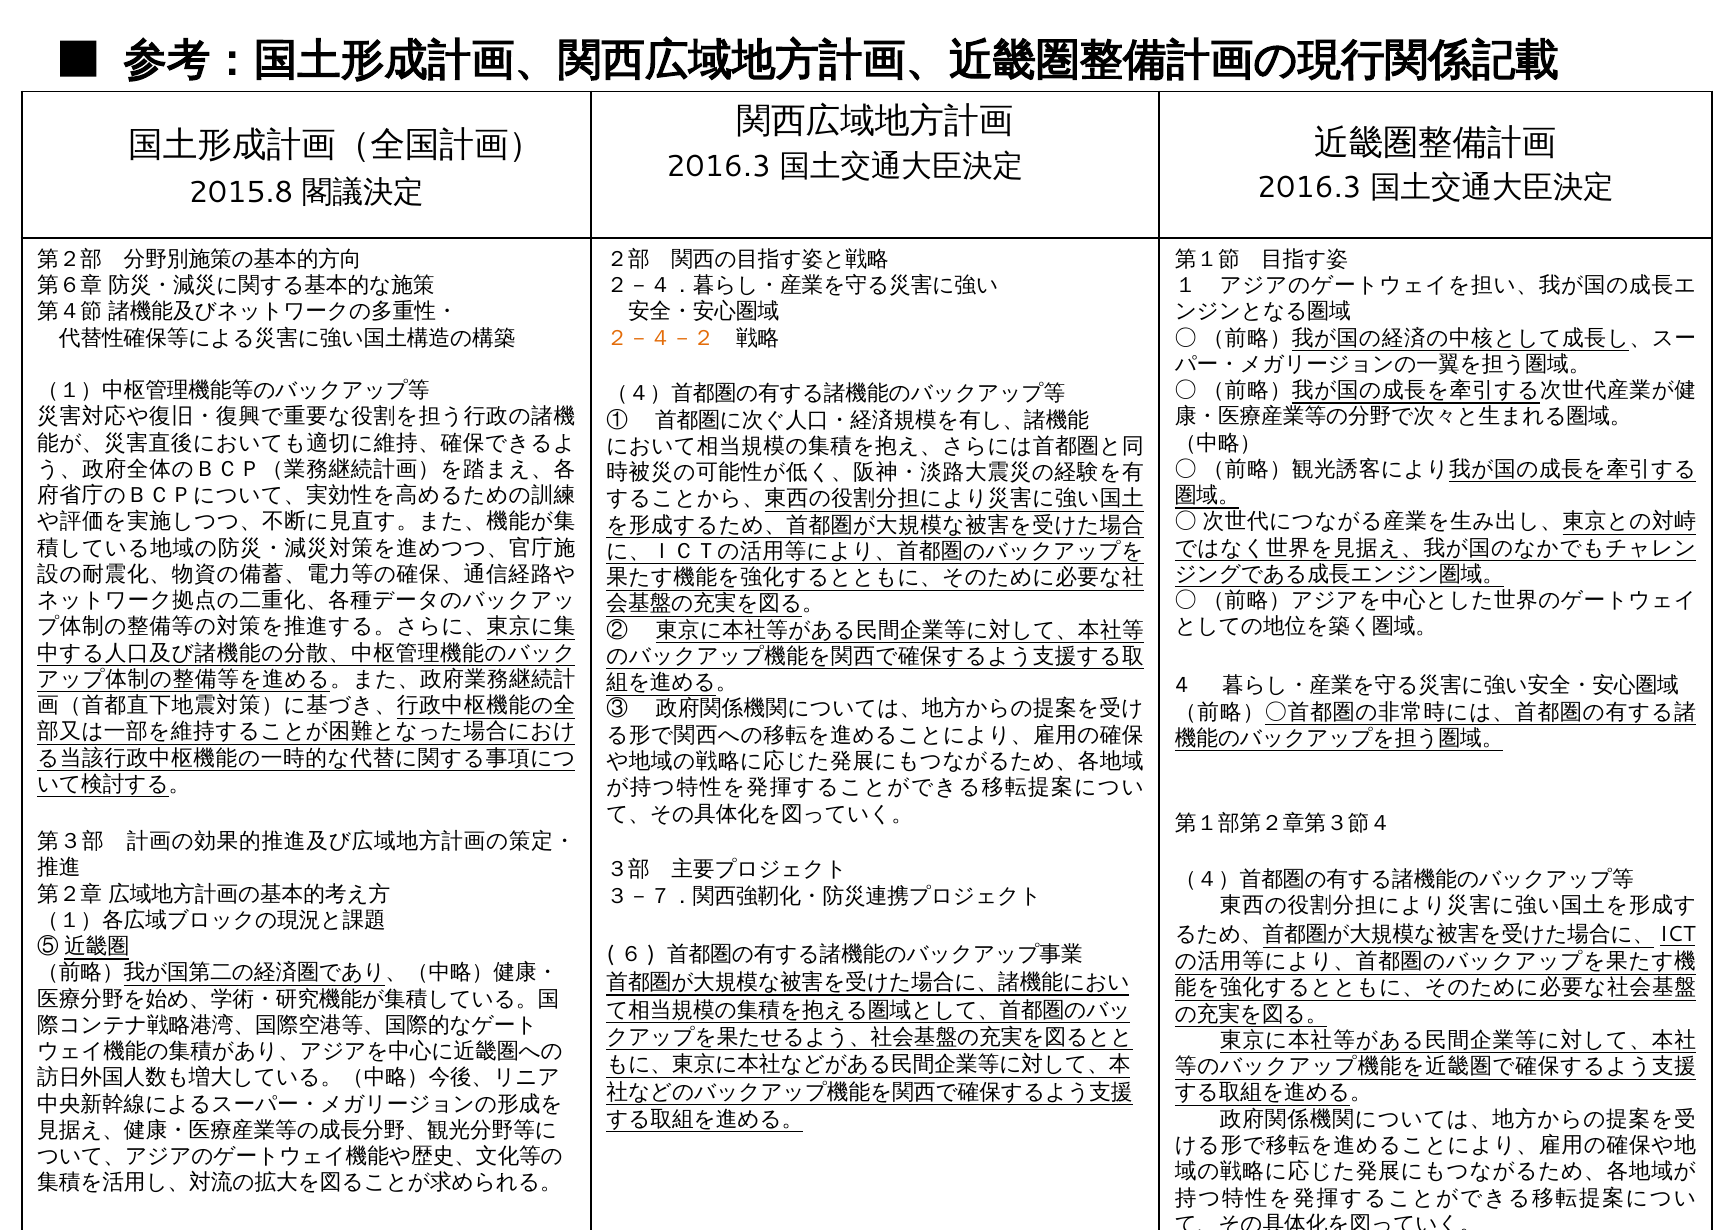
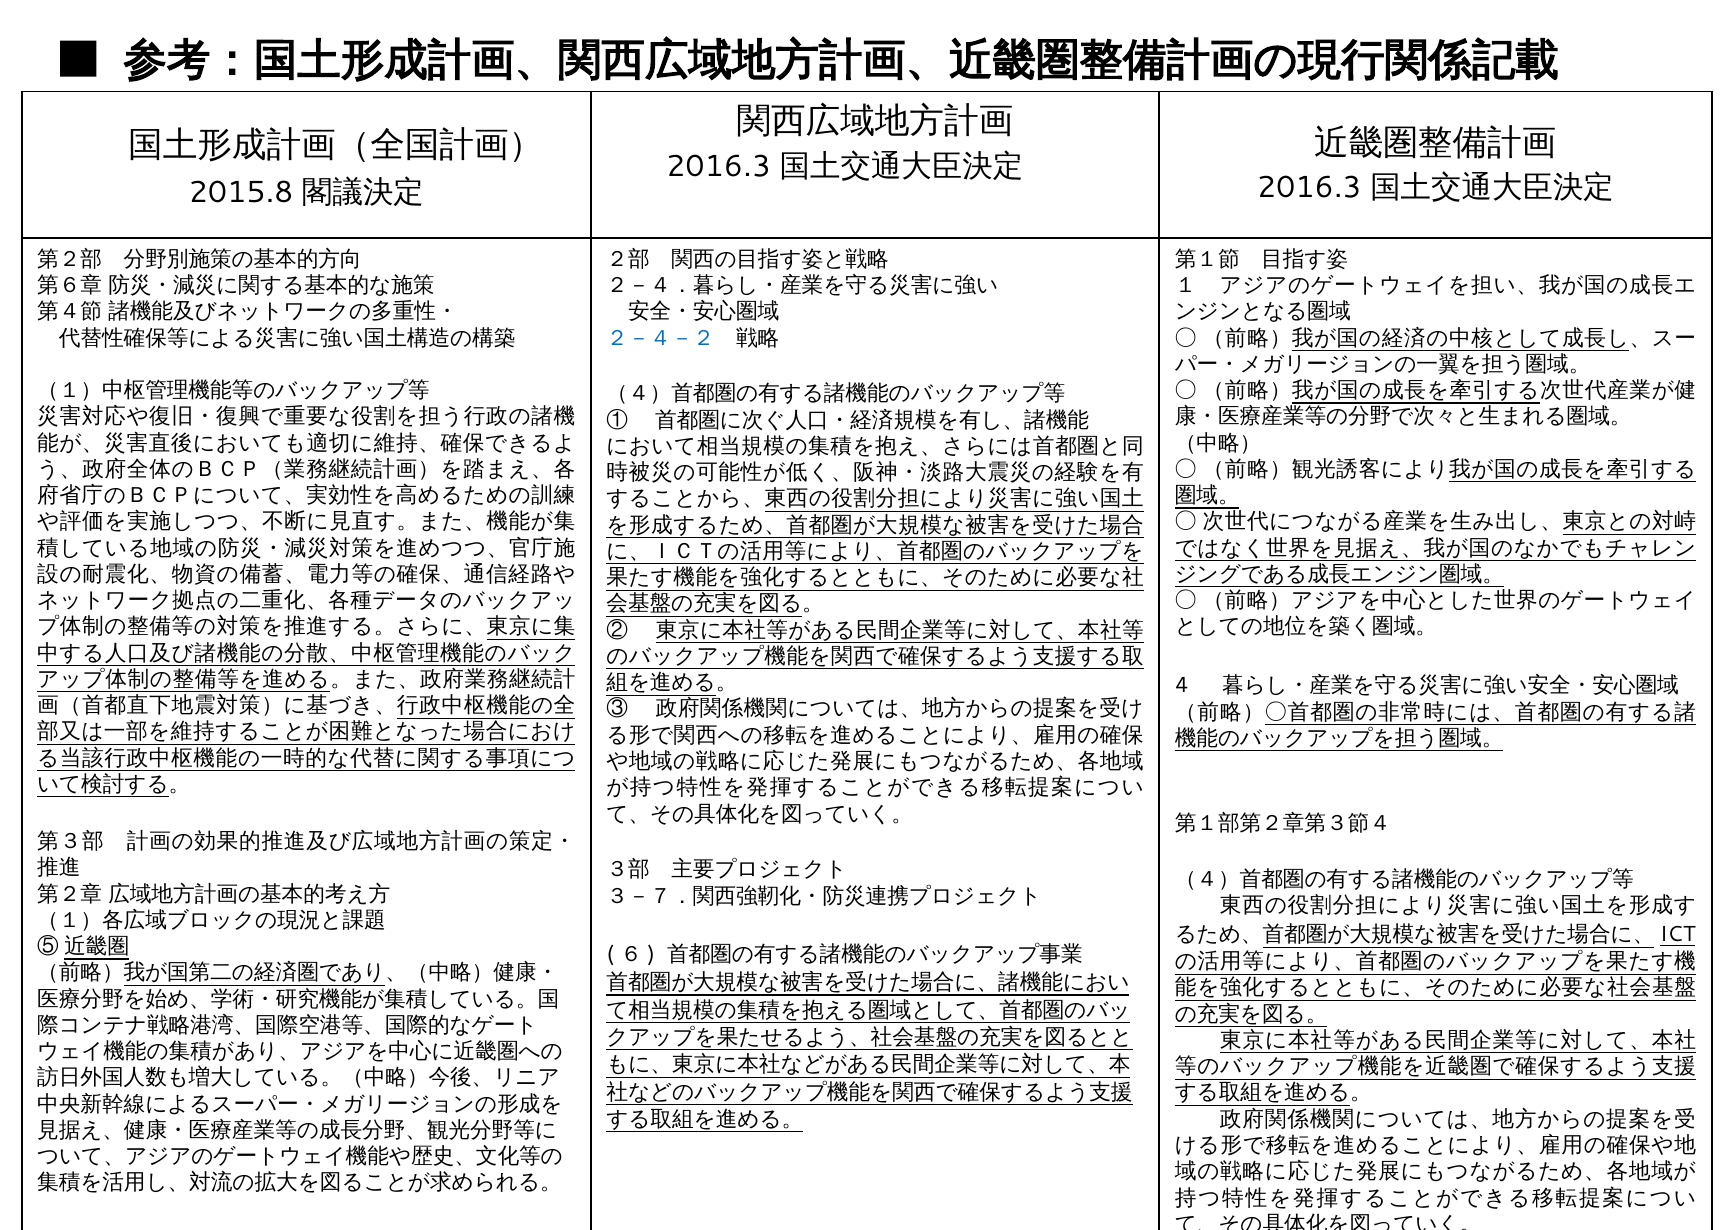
２－４－２ colour: orange -> blue (661, 338)
